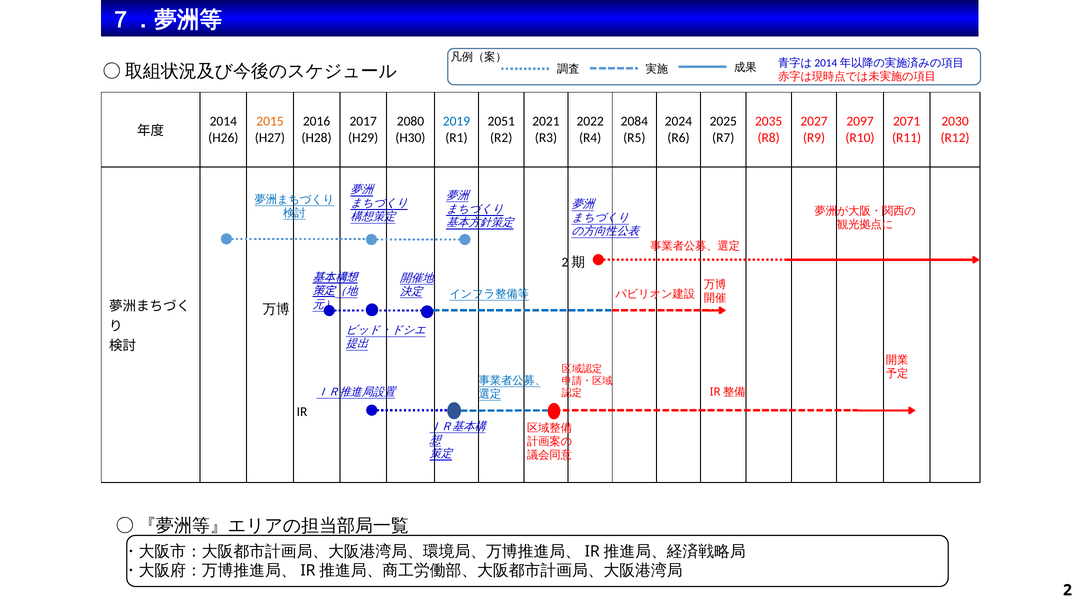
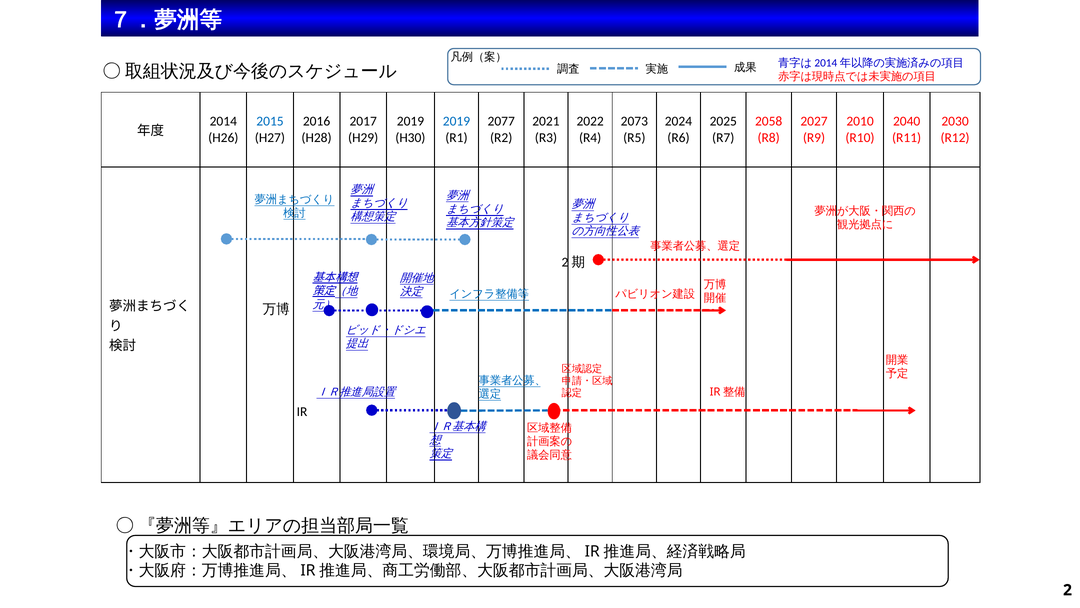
2015 colour: orange -> blue (270, 121)
2080: 2080 -> 2019 (410, 121)
2051: 2051 -> 2077 (501, 121)
2084: 2084 -> 2073 (634, 121)
2035: 2035 -> 2058 (769, 121)
2097: 2097 -> 2010 (860, 121)
2071: 2071 -> 2040 (907, 121)
